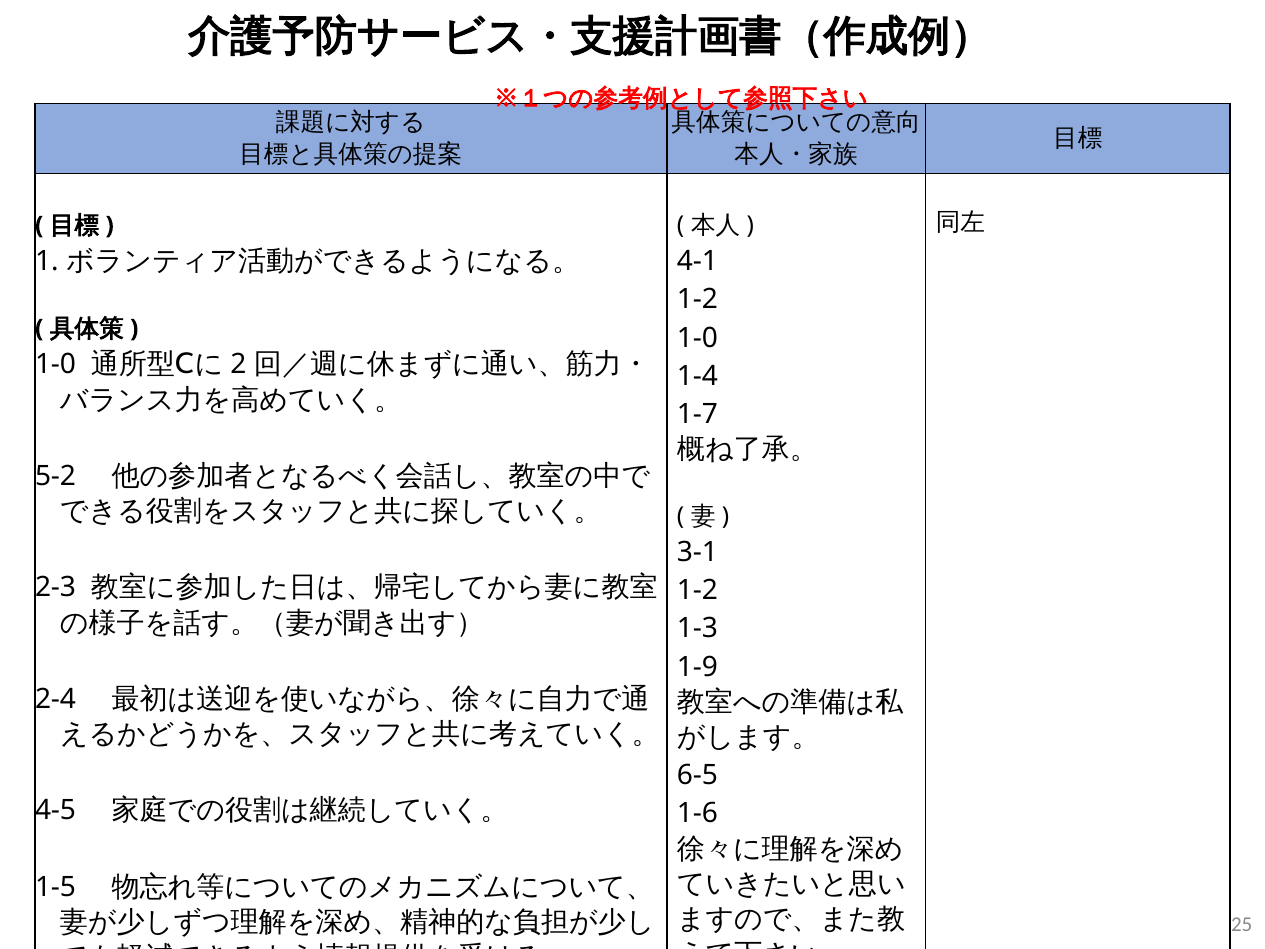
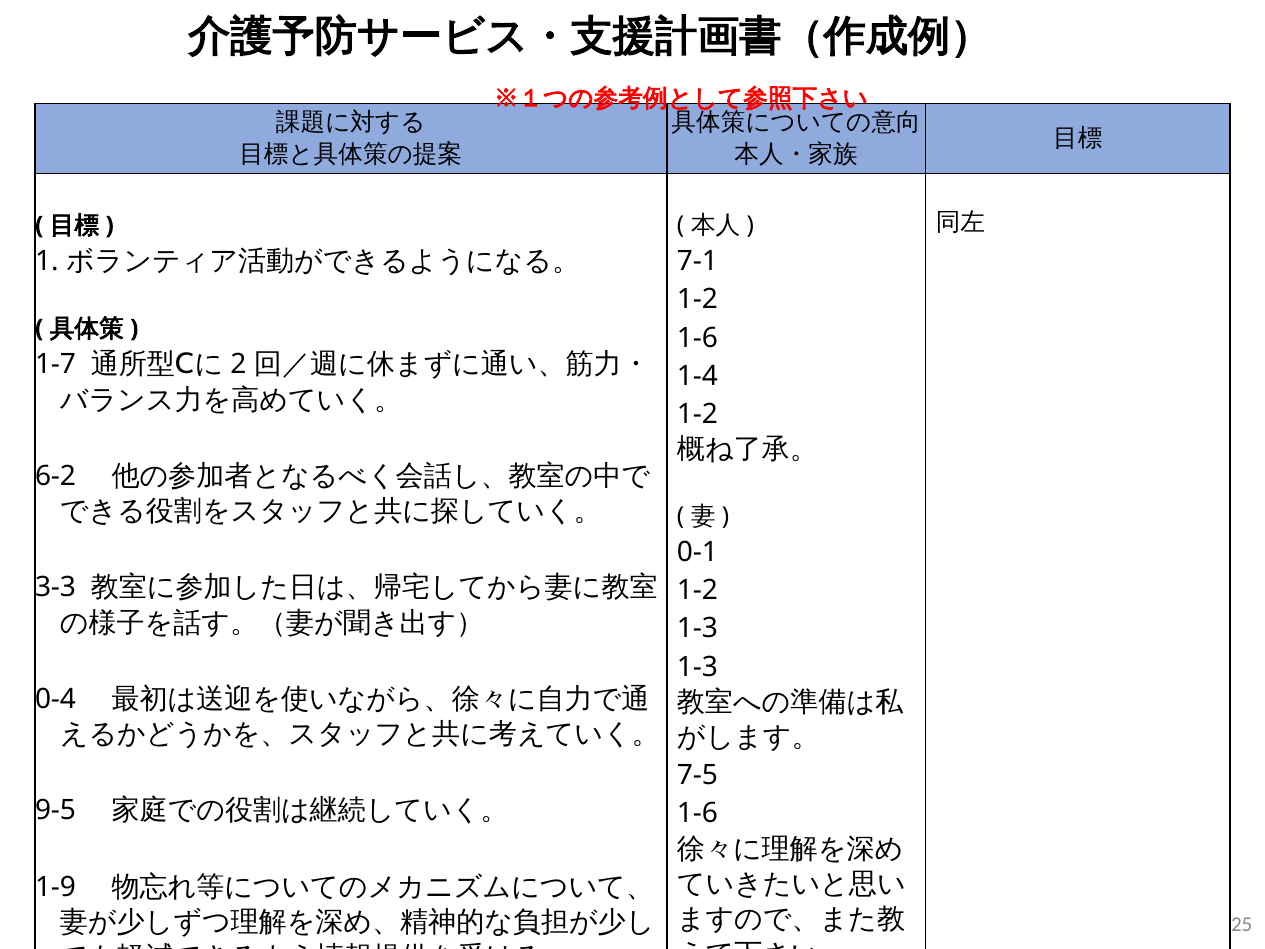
4-1: 4-1 -> 7-1 (697, 261)
1-0: 1-0 -> 1-6 (697, 338)
1-0: 1-0 -> 1-7 (56, 364)
1-7: 1-7 -> 1-2 (697, 414)
5-2: 5-2 -> 6-2 (56, 476)
3-1: 3-1 -> 0-1 (697, 552)
2-3: 2-3 -> 3-3 (56, 587)
1-9: 1-9 -> 1-3 (697, 667)
2-4: 2-4 -> 0-4 (56, 699)
6-5: 6-5 -> 7-5 (697, 775)
4-5: 4-5 -> 9-5 (56, 810)
1-5: 1-5 -> 1-9 (56, 887)
